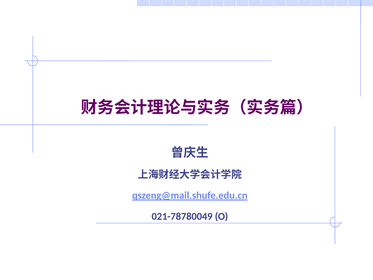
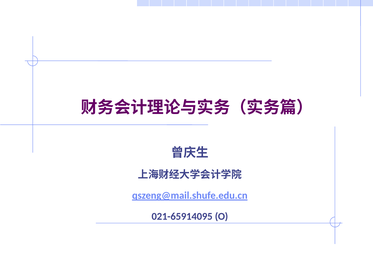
021-78780049: 021-78780049 -> 021-65914095 (182, 216)
